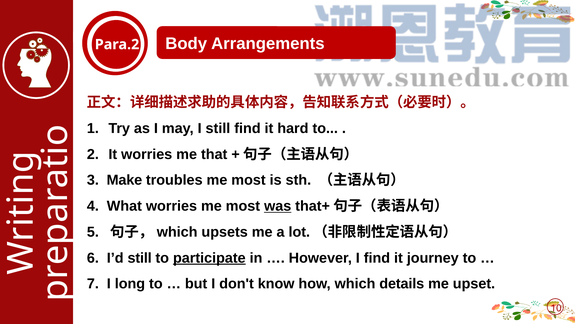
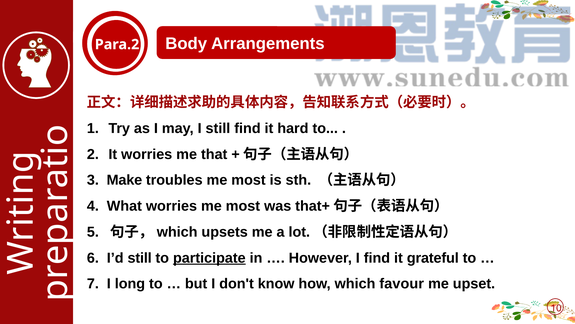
was underline: present -> none (278, 206)
journey: journey -> grateful (433, 258)
details: details -> favour (402, 283)
